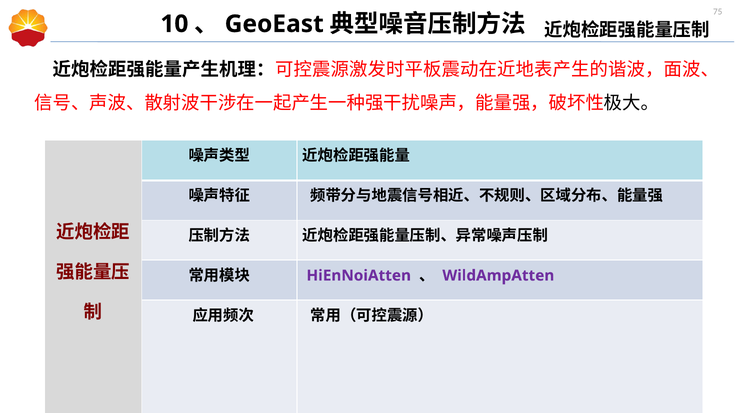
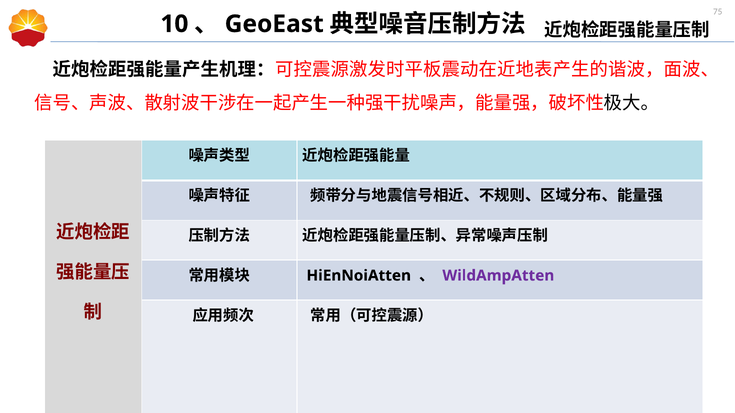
HiEnNoiAtten colour: purple -> black (359, 276)
